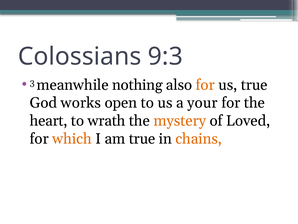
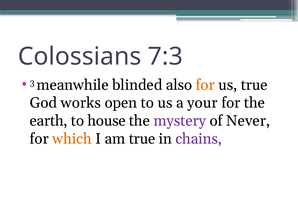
9:3: 9:3 -> 7:3 (165, 56)
nothing: nothing -> blinded (137, 85)
heart: heart -> earth (49, 121)
wrath: wrath -> house (107, 121)
mystery colour: orange -> purple (180, 121)
Loved: Loved -> Never (248, 121)
chains colour: orange -> purple (199, 138)
